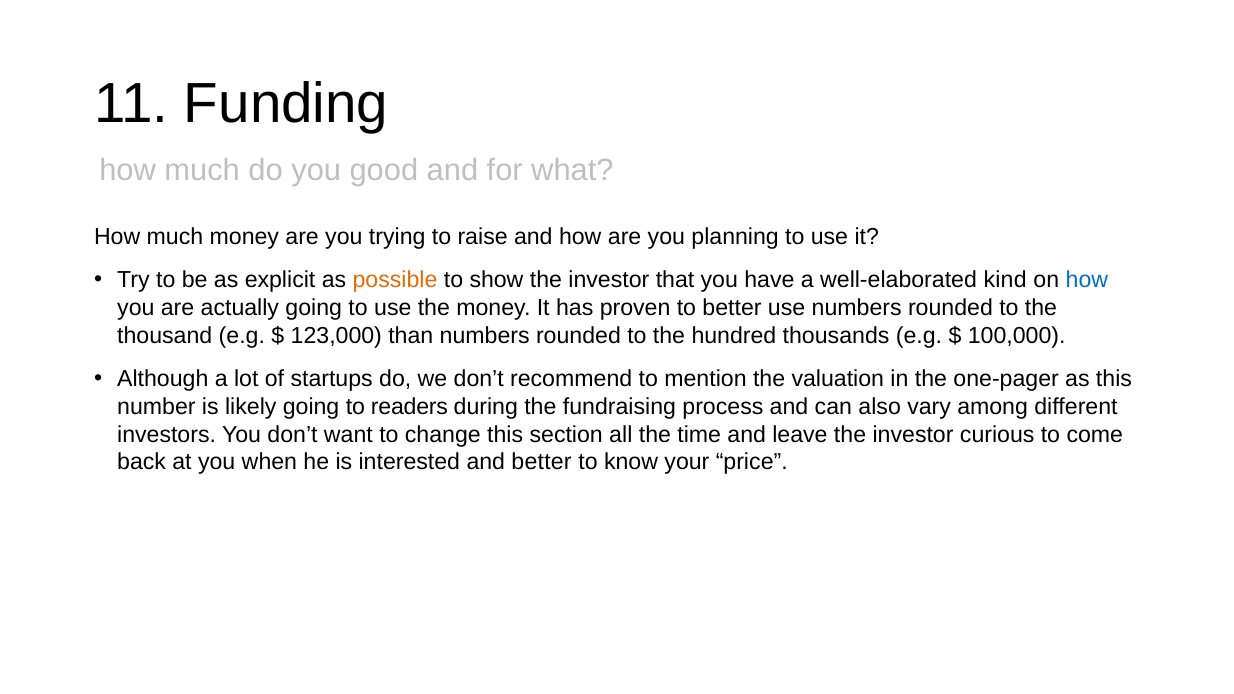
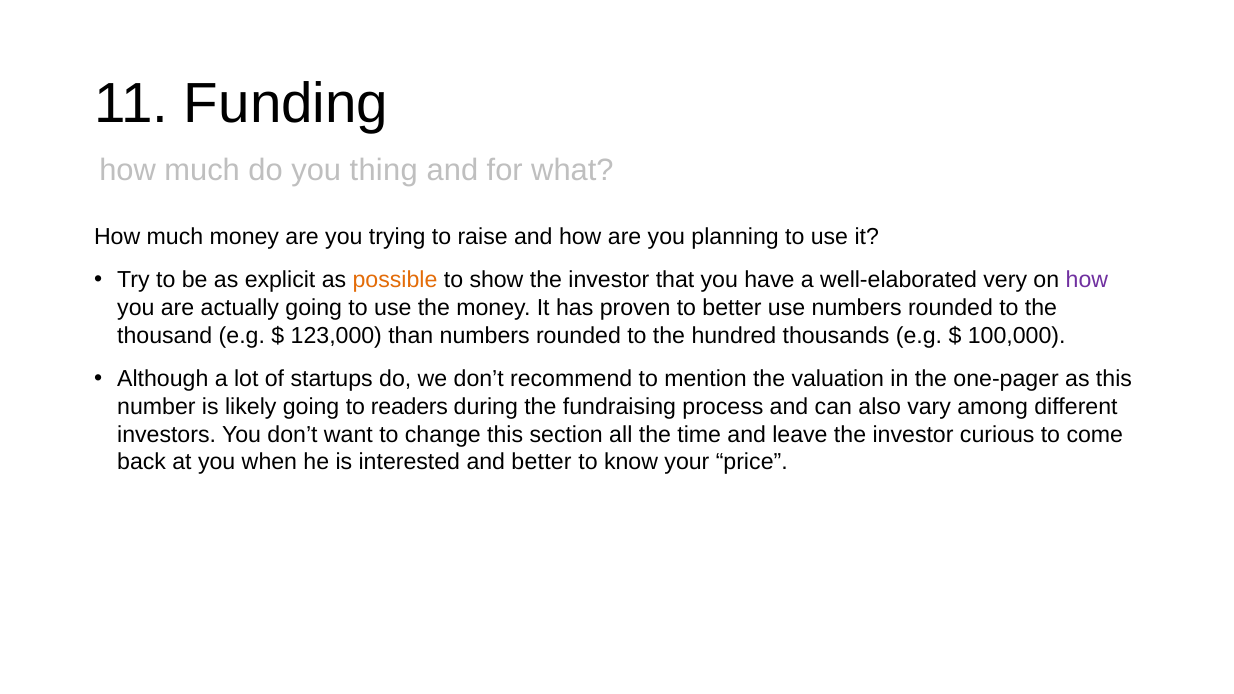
good: good -> thing (384, 170)
kind: kind -> very (1005, 280)
how colour: blue -> purple (1087, 280)
